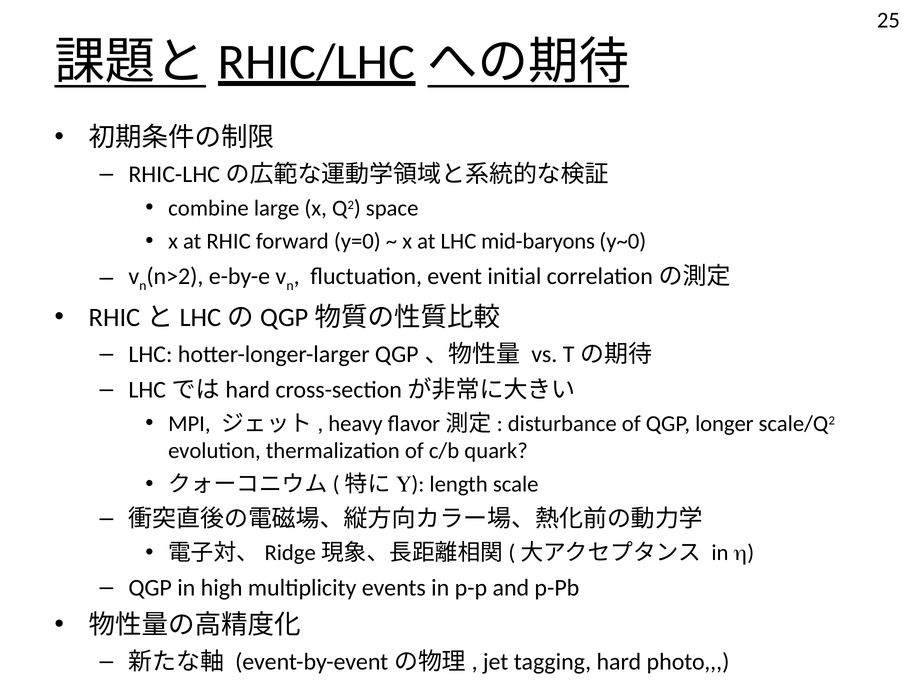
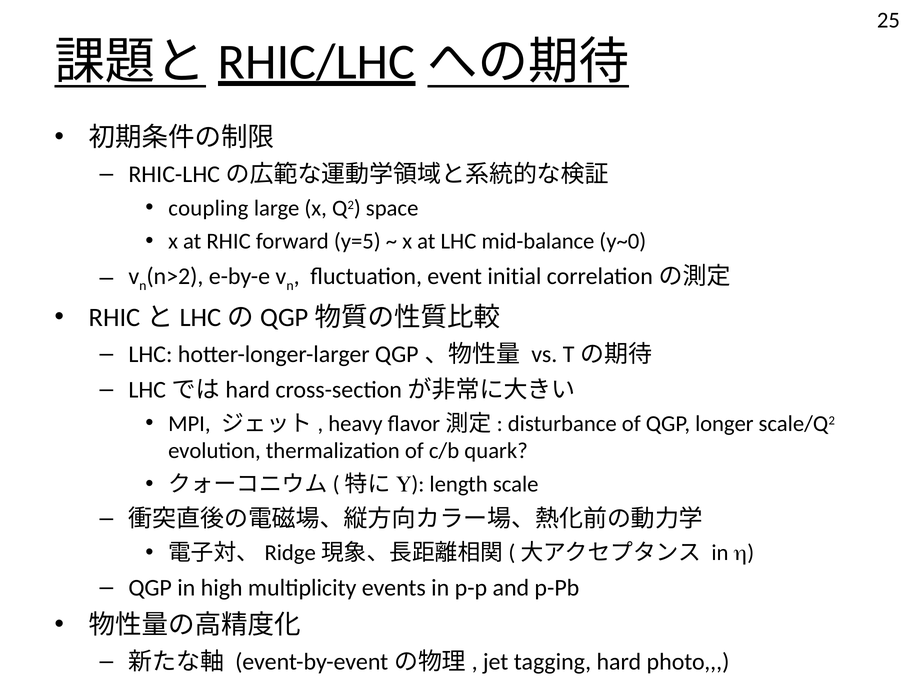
combine: combine -> coupling (208, 208)
y=0: y=0 -> y=5 (357, 241)
mid-baryons: mid-baryons -> mid-balance (538, 241)
